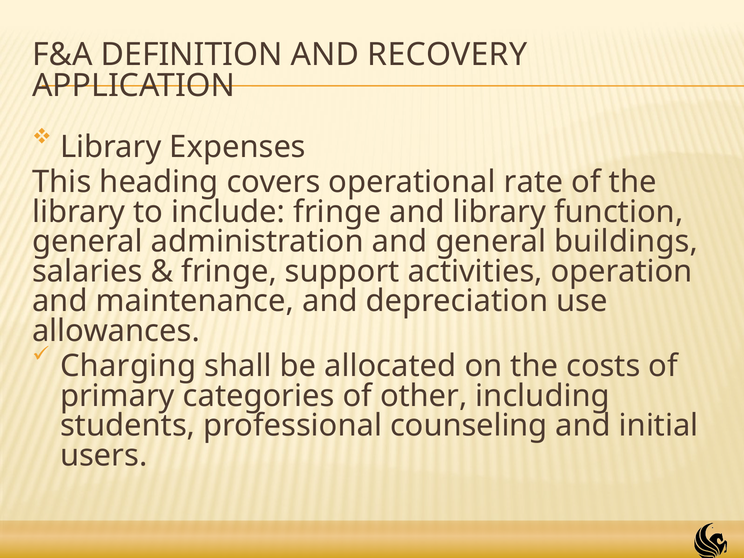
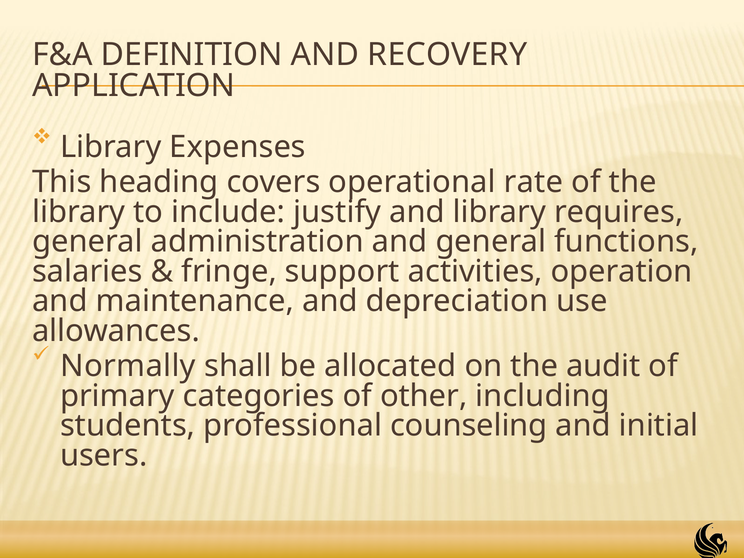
include fringe: fringe -> justify (337, 212)
function: function -> requires (619, 212)
buildings: buildings -> functions (626, 242)
Charging: Charging -> Normally (128, 366)
costs: costs -> audit (603, 366)
